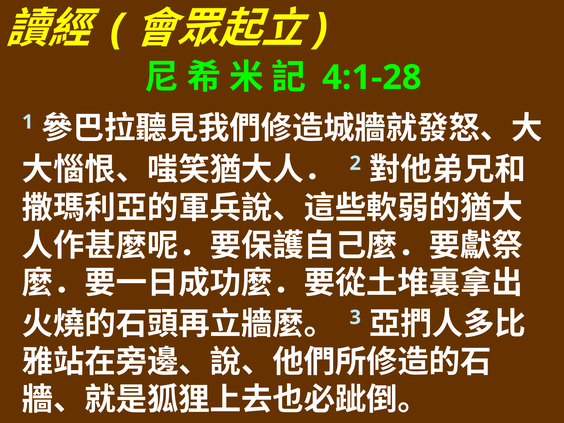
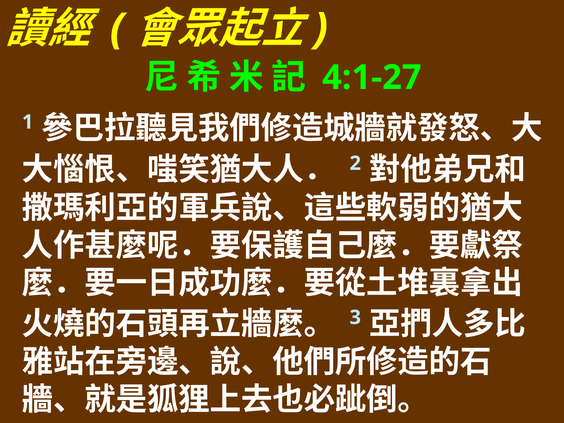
4:1-28: 4:1-28 -> 4:1-27 (372, 78)
